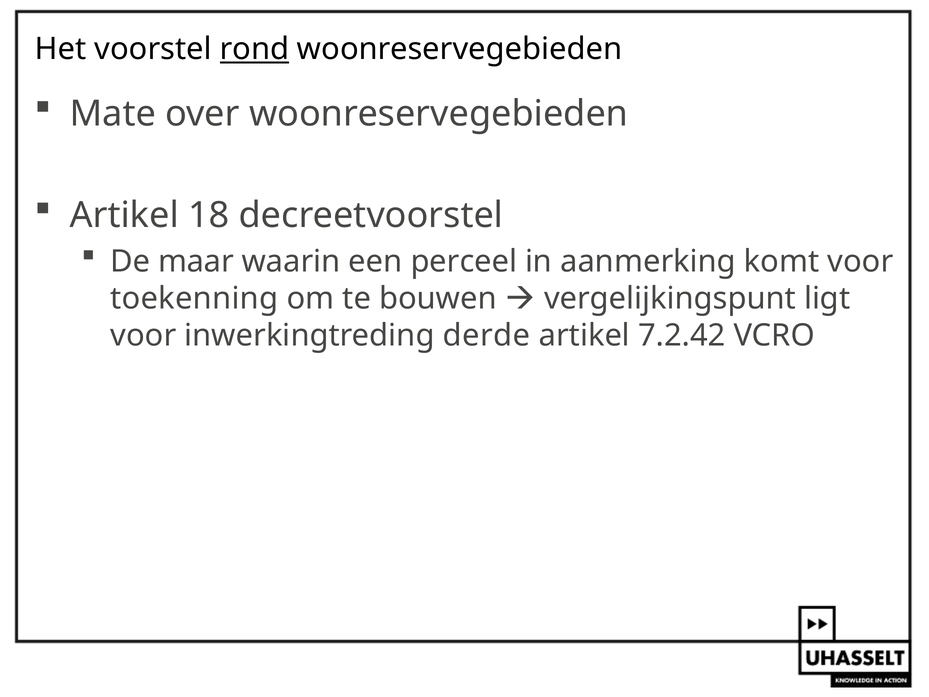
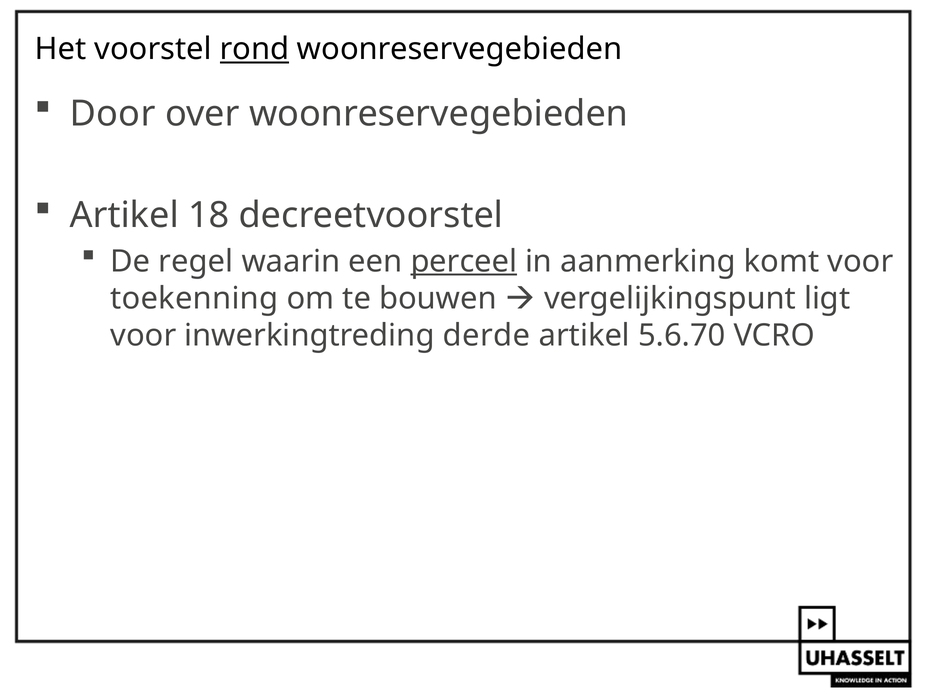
Mate: Mate -> Door (113, 114)
maar: maar -> regel (196, 261)
perceel underline: none -> present (464, 261)
7.2.42: 7.2.42 -> 5.6.70 (682, 336)
